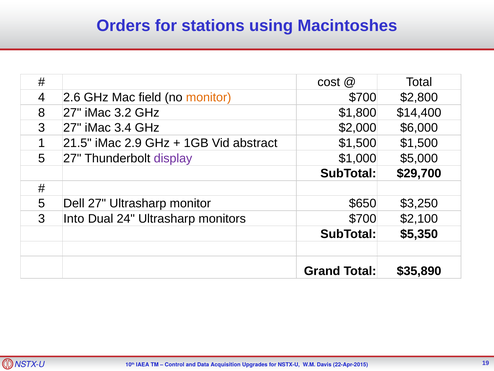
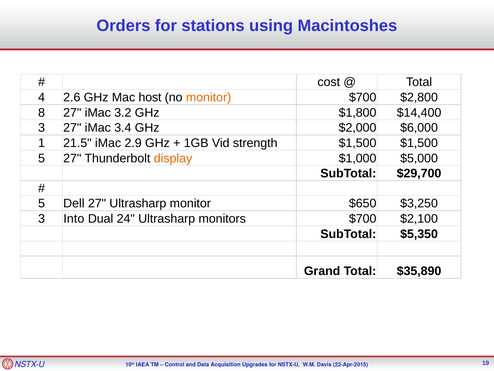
field: field -> host (150, 97)
abstract: abstract -> strength (255, 143)
display colour: purple -> orange (173, 158)
